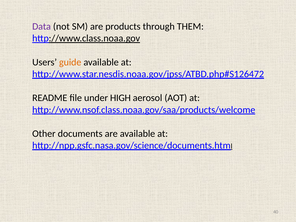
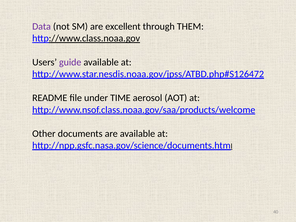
products: products -> excellent (123, 26)
guide colour: orange -> purple (70, 62)
HIGH: HIGH -> TIME (120, 98)
